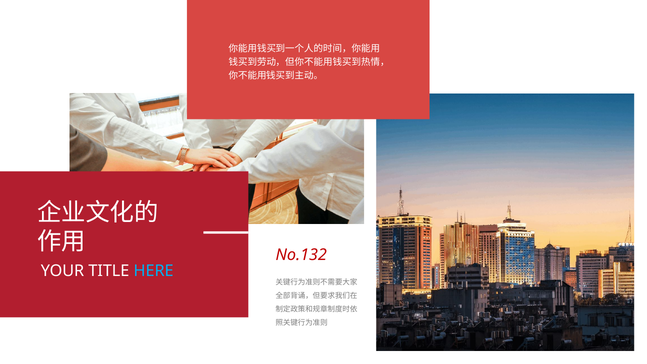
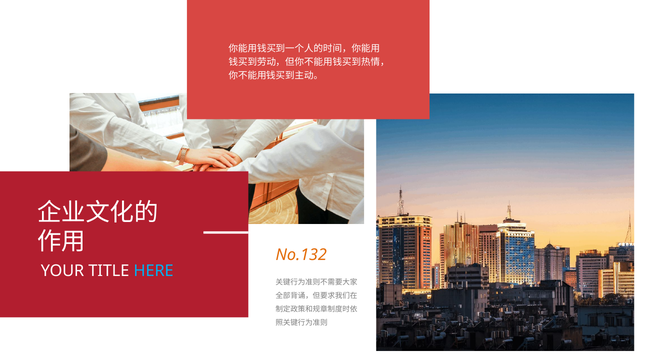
No.132 colour: red -> orange (301, 255)
